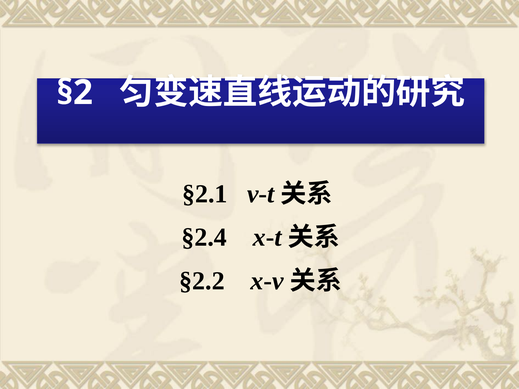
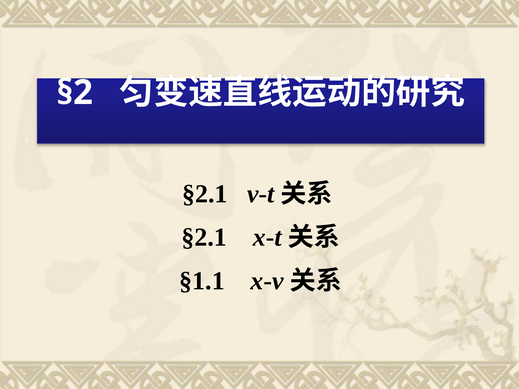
§2.4: §2.4 -> §2.1 (204, 238)
§2.2: §2.2 -> §1.1 (202, 281)
